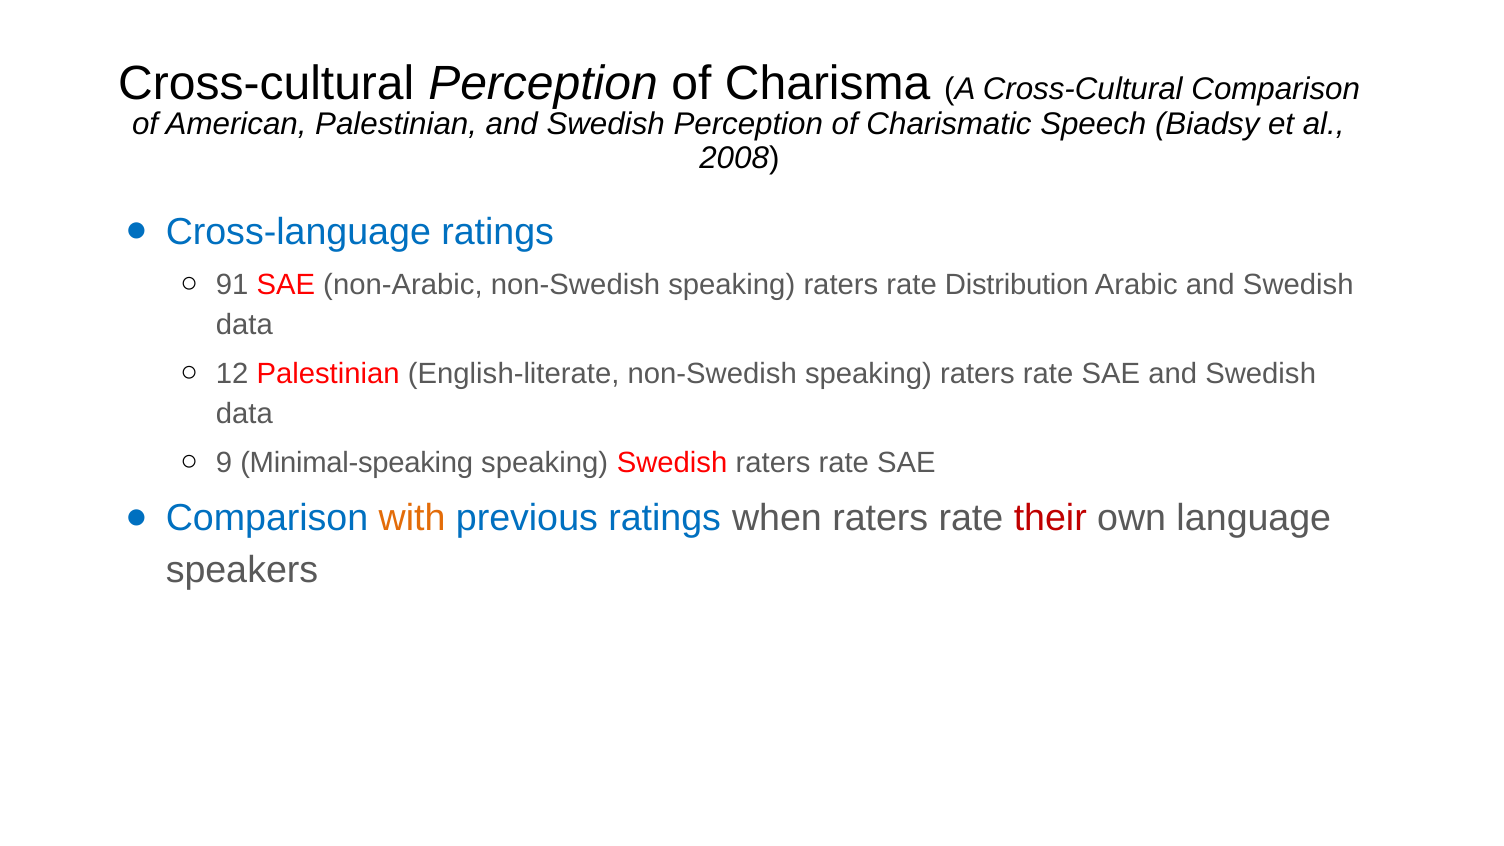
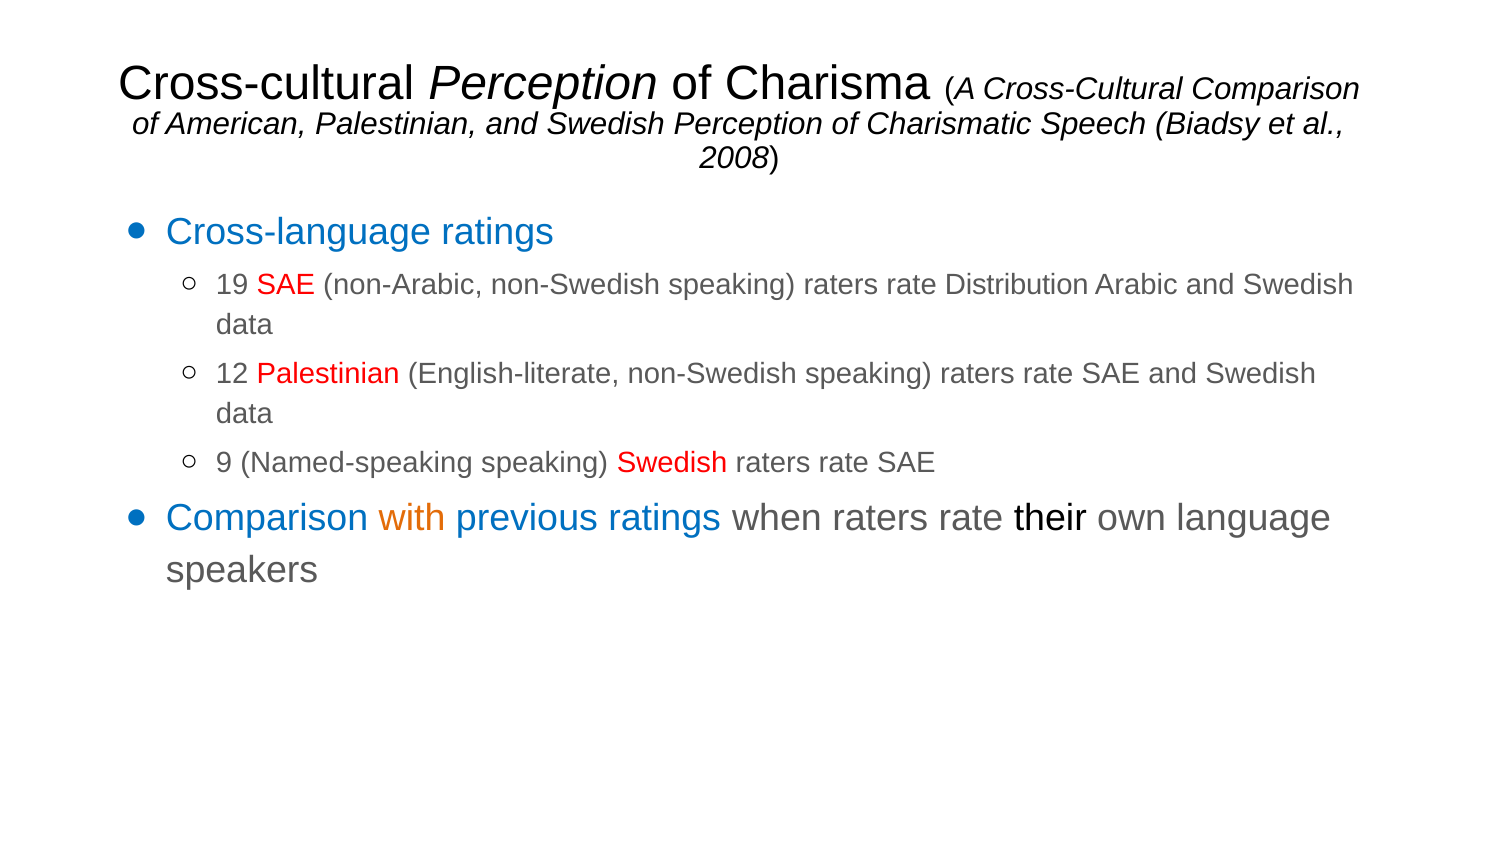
91: 91 -> 19 (232, 285)
Minimal-speaking: Minimal-speaking -> Named-speaking (357, 463)
their colour: red -> black (1050, 519)
